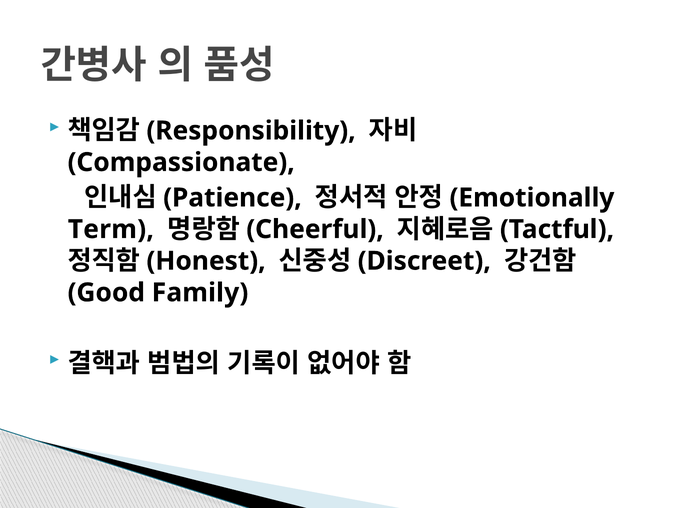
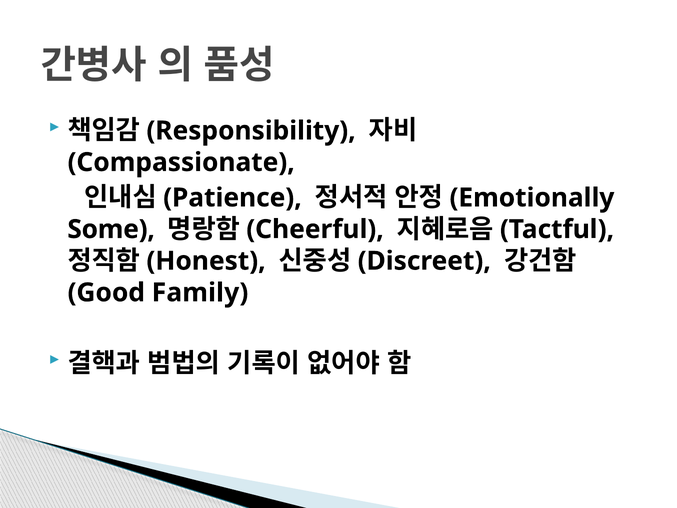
Term: Term -> Some (111, 229)
